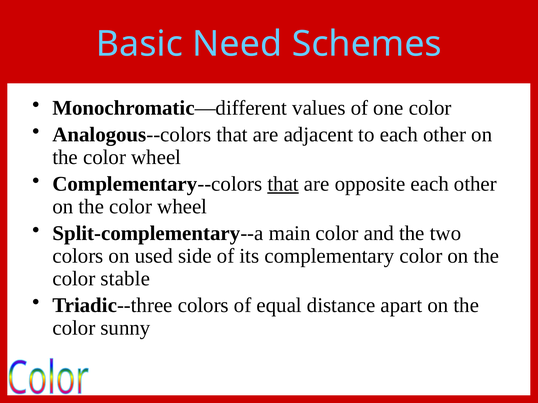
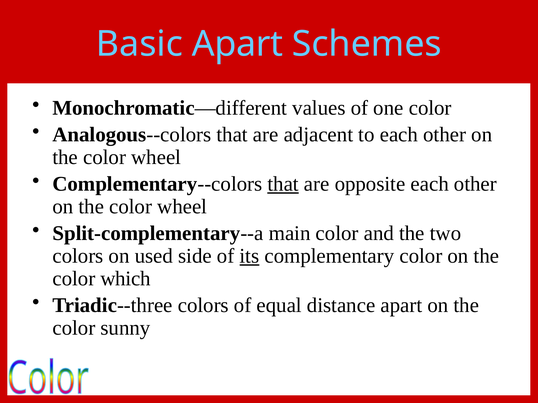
Basic Need: Need -> Apart (238, 44)
its underline: none -> present (249, 256)
stable: stable -> which (126, 279)
